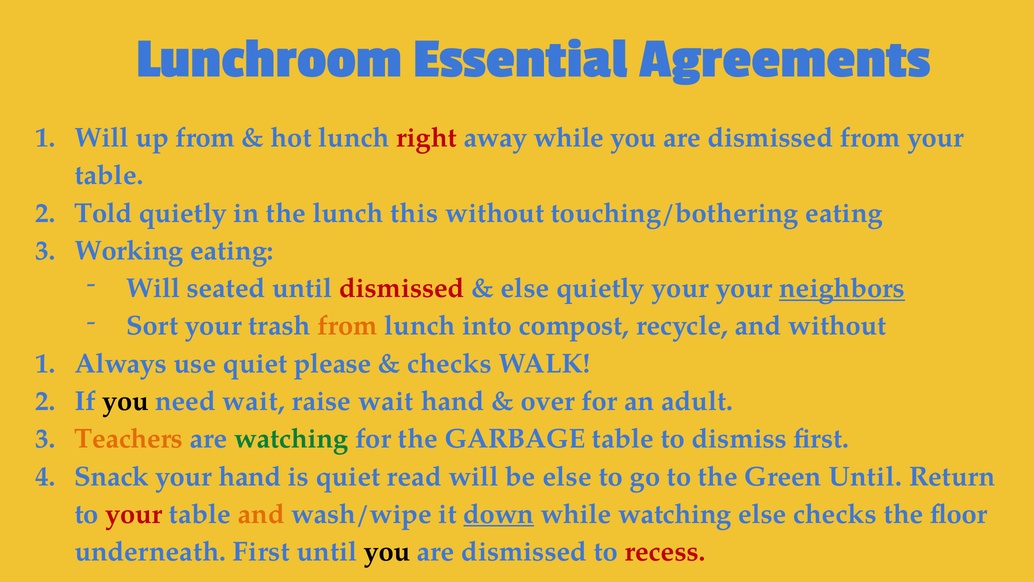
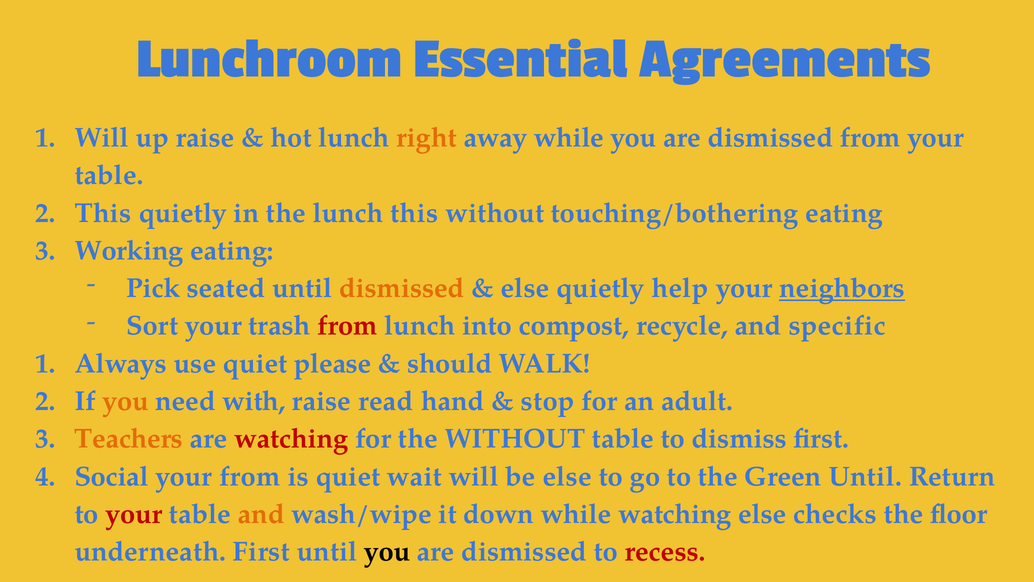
up from: from -> raise (205, 138)
right colour: red -> orange (427, 138)
Told: Told -> This (103, 213)
Will: Will -> Pick (153, 288)
dismissed colour: red -> orange (402, 288)
quietly your: your -> help (680, 288)
from colour: orange -> red (347, 326)
and without: without -> specific (837, 326)
checks: checks -> should (450, 363)
you colour: black -> orange (126, 401)
need wait: wait -> with (254, 401)
raise wait: wait -> read (386, 401)
over: over -> stop (548, 401)
watching colour: green -> red (291, 439)
the GARBAGE: GARBAGE -> WITHOUT (515, 439)
Snack: Snack -> Social (112, 476)
your hand: hand -> from (250, 476)
read: read -> wait (414, 476)
down underline: present -> none (499, 514)
